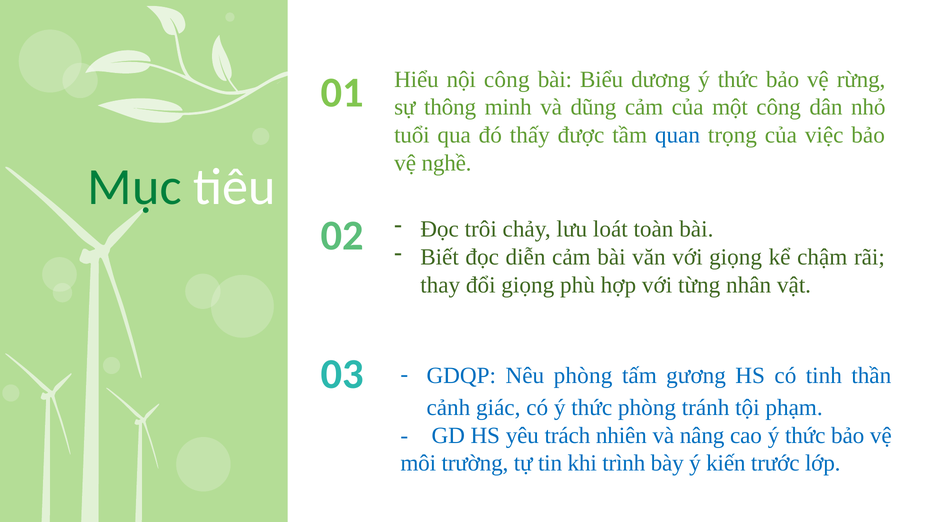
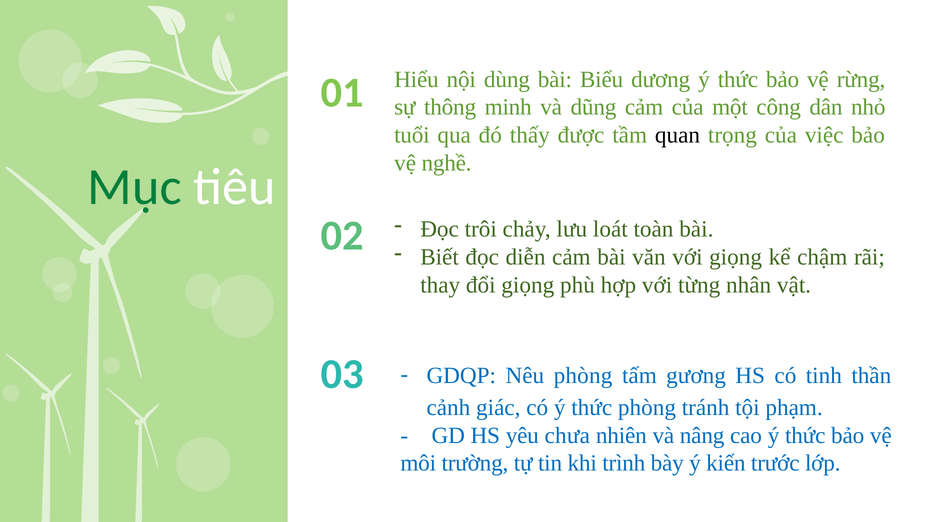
nội công: công -> dùng (507, 79)
quan colour: blue -> black (677, 135)
trách: trách -> chưa (567, 435)
